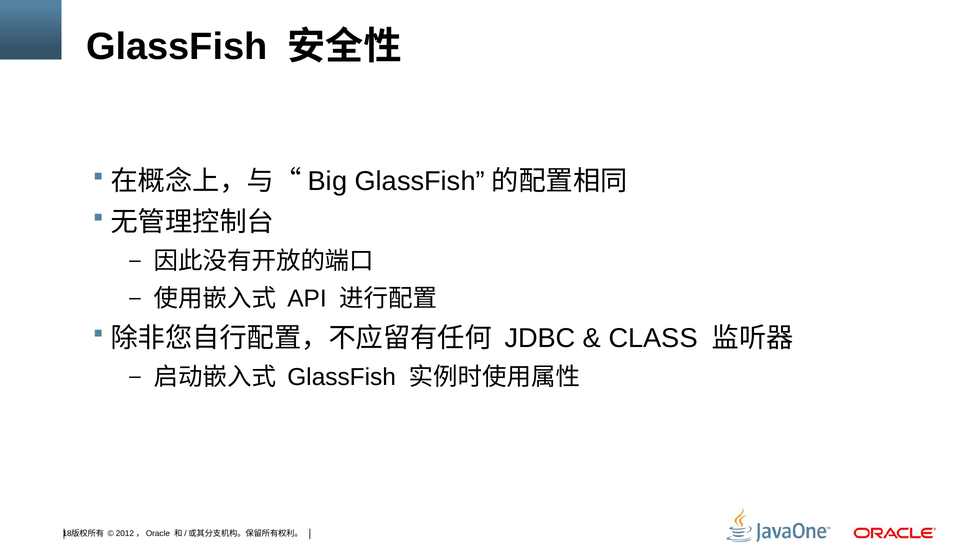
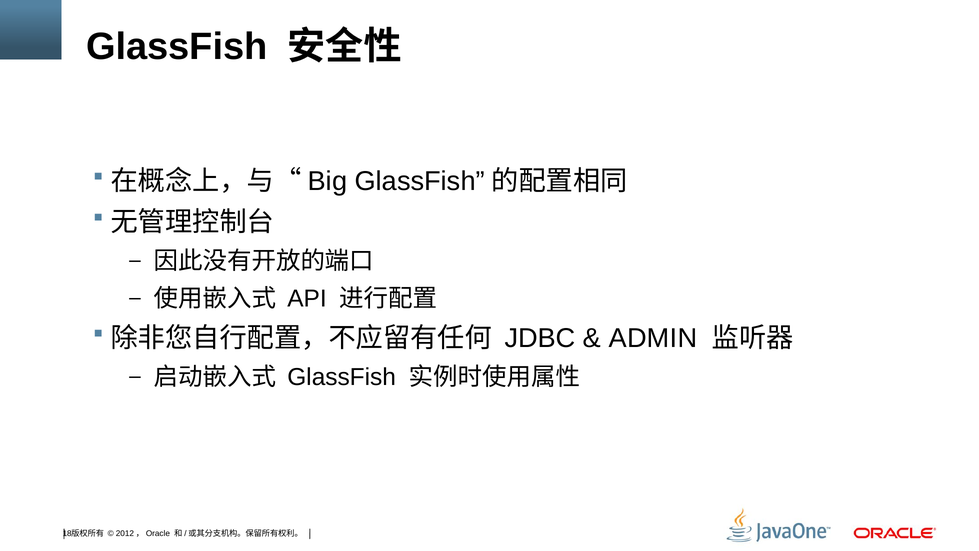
CLASS: CLASS -> ADMIN (653, 338)
